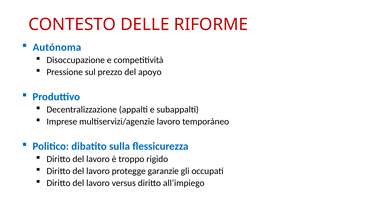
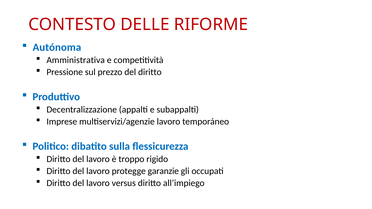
Disoccupazione: Disoccupazione -> Amministrativa (76, 60)
del apoyo: apoyo -> diritto (150, 72)
